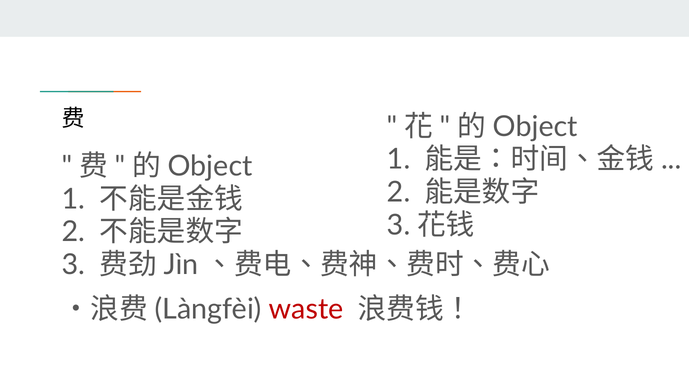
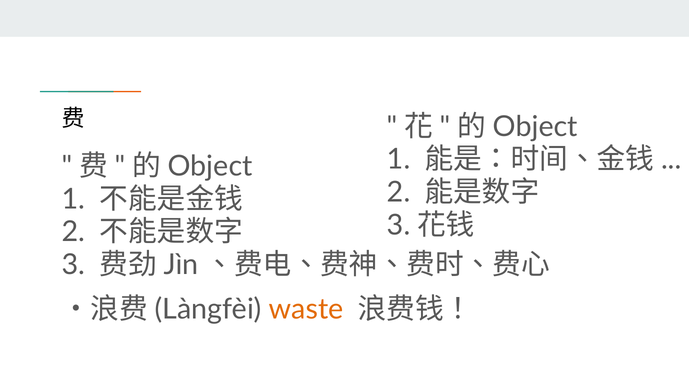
waste colour: red -> orange (306, 309)
